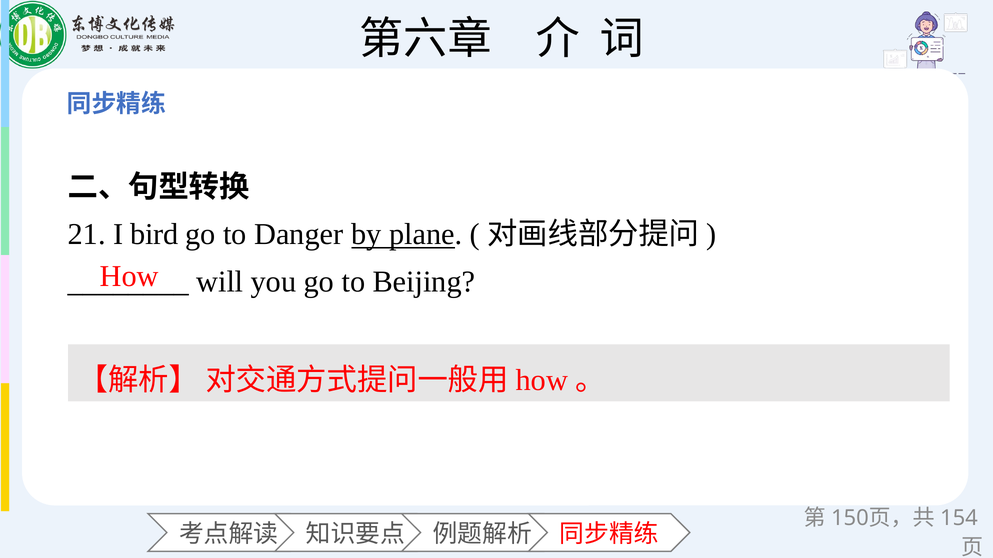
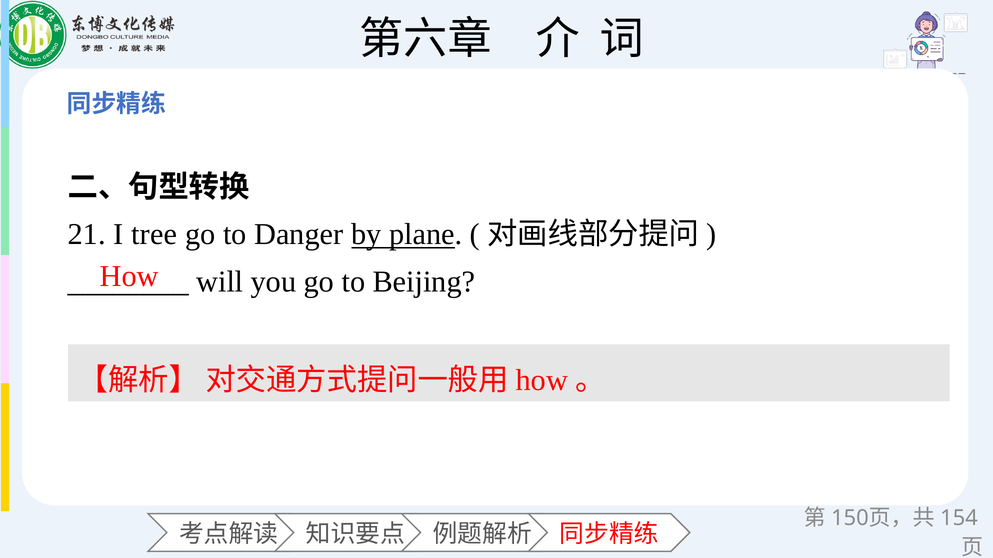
bird: bird -> tree (154, 235)
